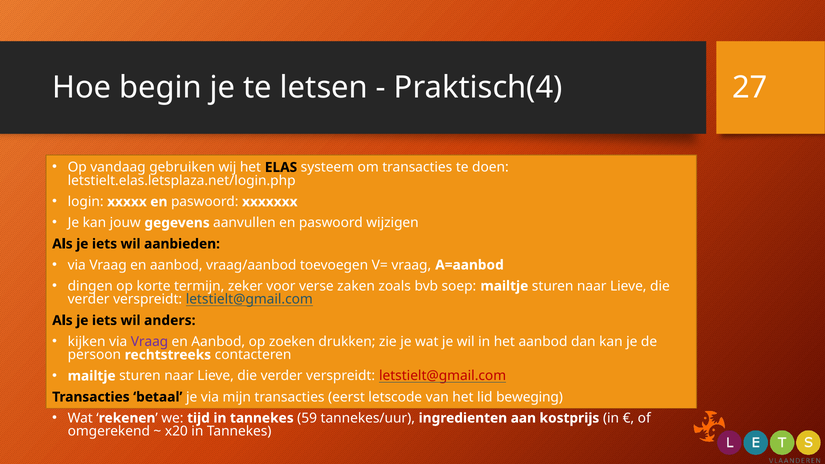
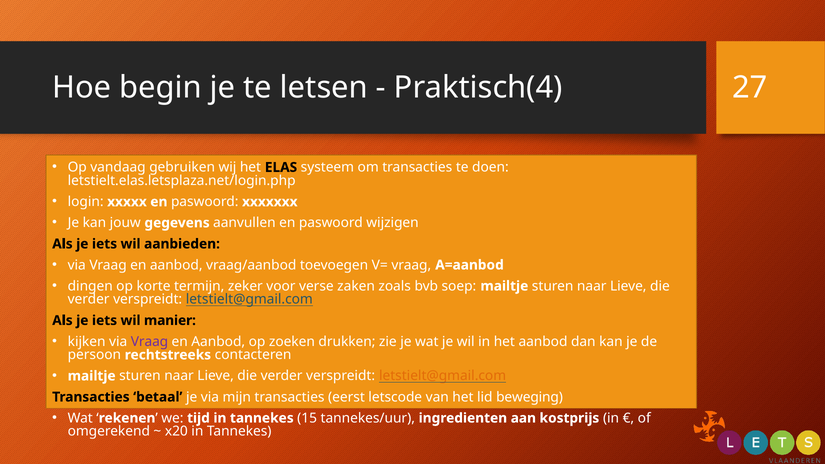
anders: anders -> manier (170, 321)
letstielt@gmail.com colour: red -> orange (443, 376)
59: 59 -> 15 (307, 418)
